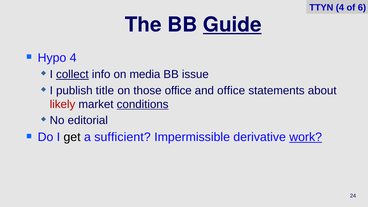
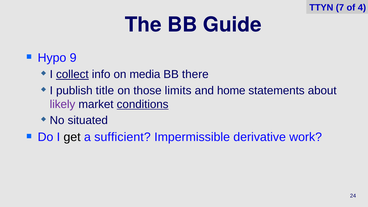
TTYN 4: 4 -> 7 (340, 8)
6: 6 -> 4 (362, 8)
Guide underline: present -> none (232, 25)
Hypo 4: 4 -> 9 (73, 58)
issue: issue -> there (195, 74)
those office: office -> limits (178, 91)
and office: office -> home (231, 91)
likely colour: red -> purple (62, 104)
editorial: editorial -> situated (88, 120)
work underline: present -> none (306, 137)
